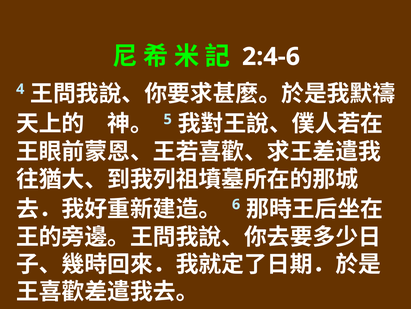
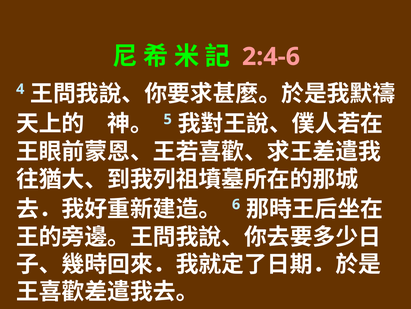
2:4-6 colour: white -> pink (271, 57)
